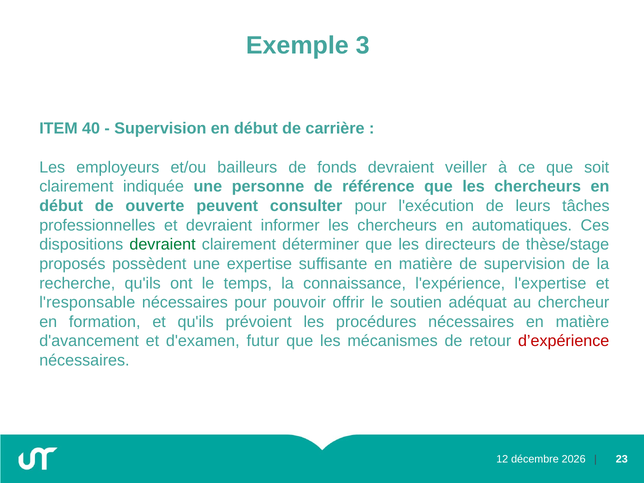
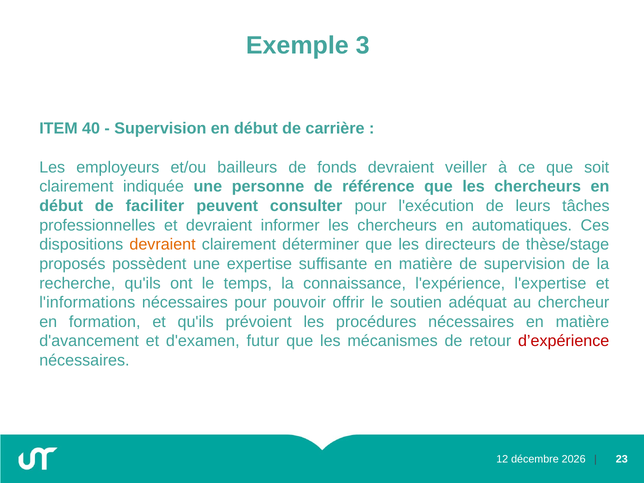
ouverte: ouverte -> faciliter (155, 206)
devraient colour: green -> orange (163, 245)
l'responsable: l'responsable -> l'informations (87, 303)
